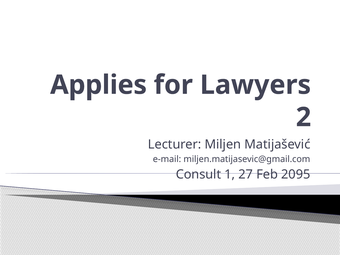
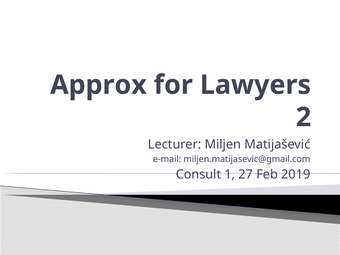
Applies: Applies -> Approx (98, 85)
2095: 2095 -> 2019 (296, 174)
